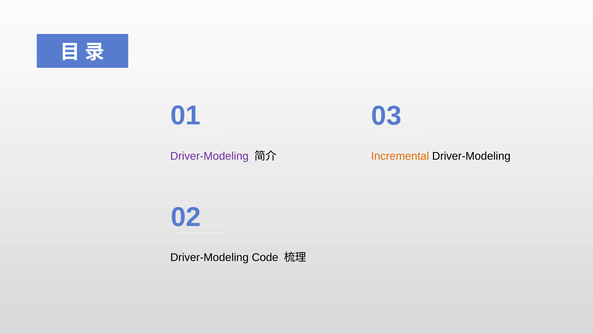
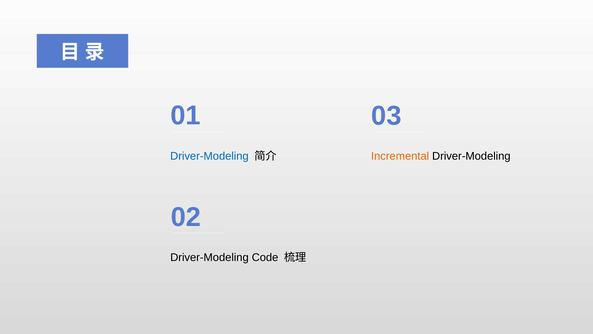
Driver-Modeling colour: purple -> blue (209, 156)
